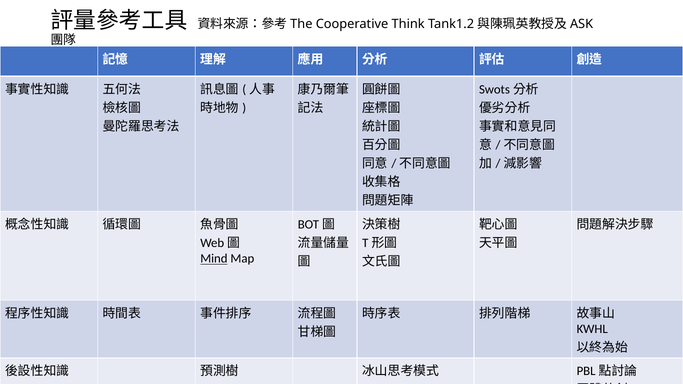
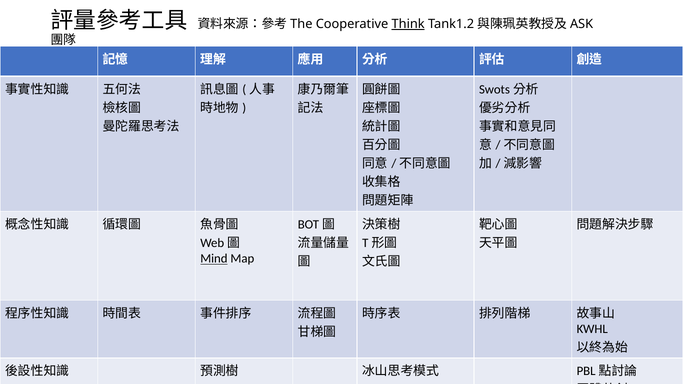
Think underline: none -> present (408, 24)
